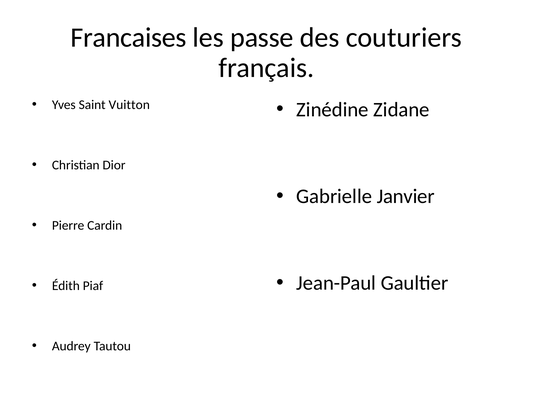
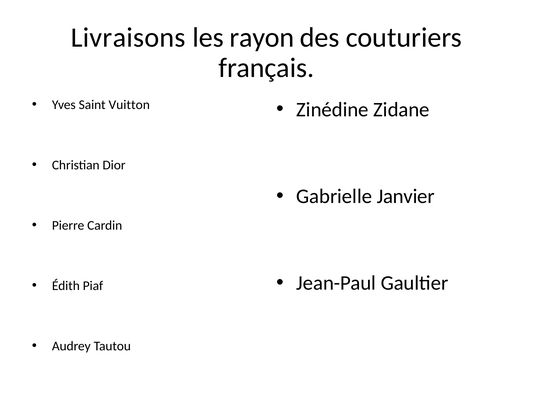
Francaises: Francaises -> Livraisons (128, 38)
passe: passe -> rayon (262, 38)
